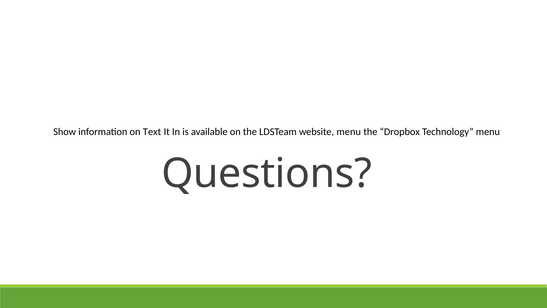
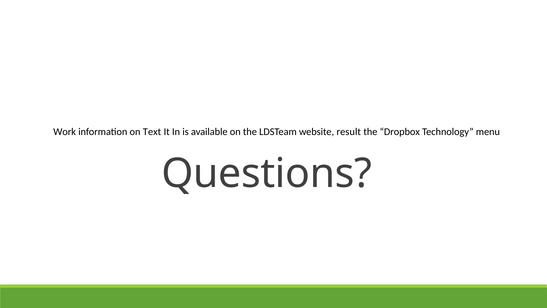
Show: Show -> Work (65, 132)
website menu: menu -> result (349, 132)
